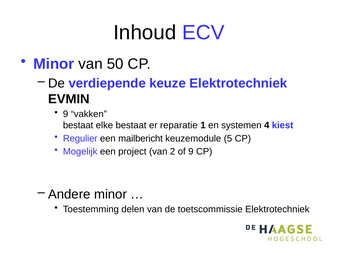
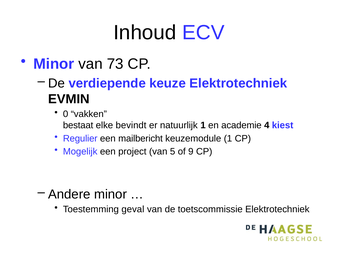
50: 50 -> 73 (115, 64)
9: 9 -> 0 (66, 114)
elke bestaat: bestaat -> bevindt (131, 126)
reparatie: reparatie -> natuurlijk (179, 126)
systemen: systemen -> academie (241, 126)
keuzemodule 5: 5 -> 1 (228, 139)
2: 2 -> 5 (173, 152)
delen: delen -> geval (133, 210)
